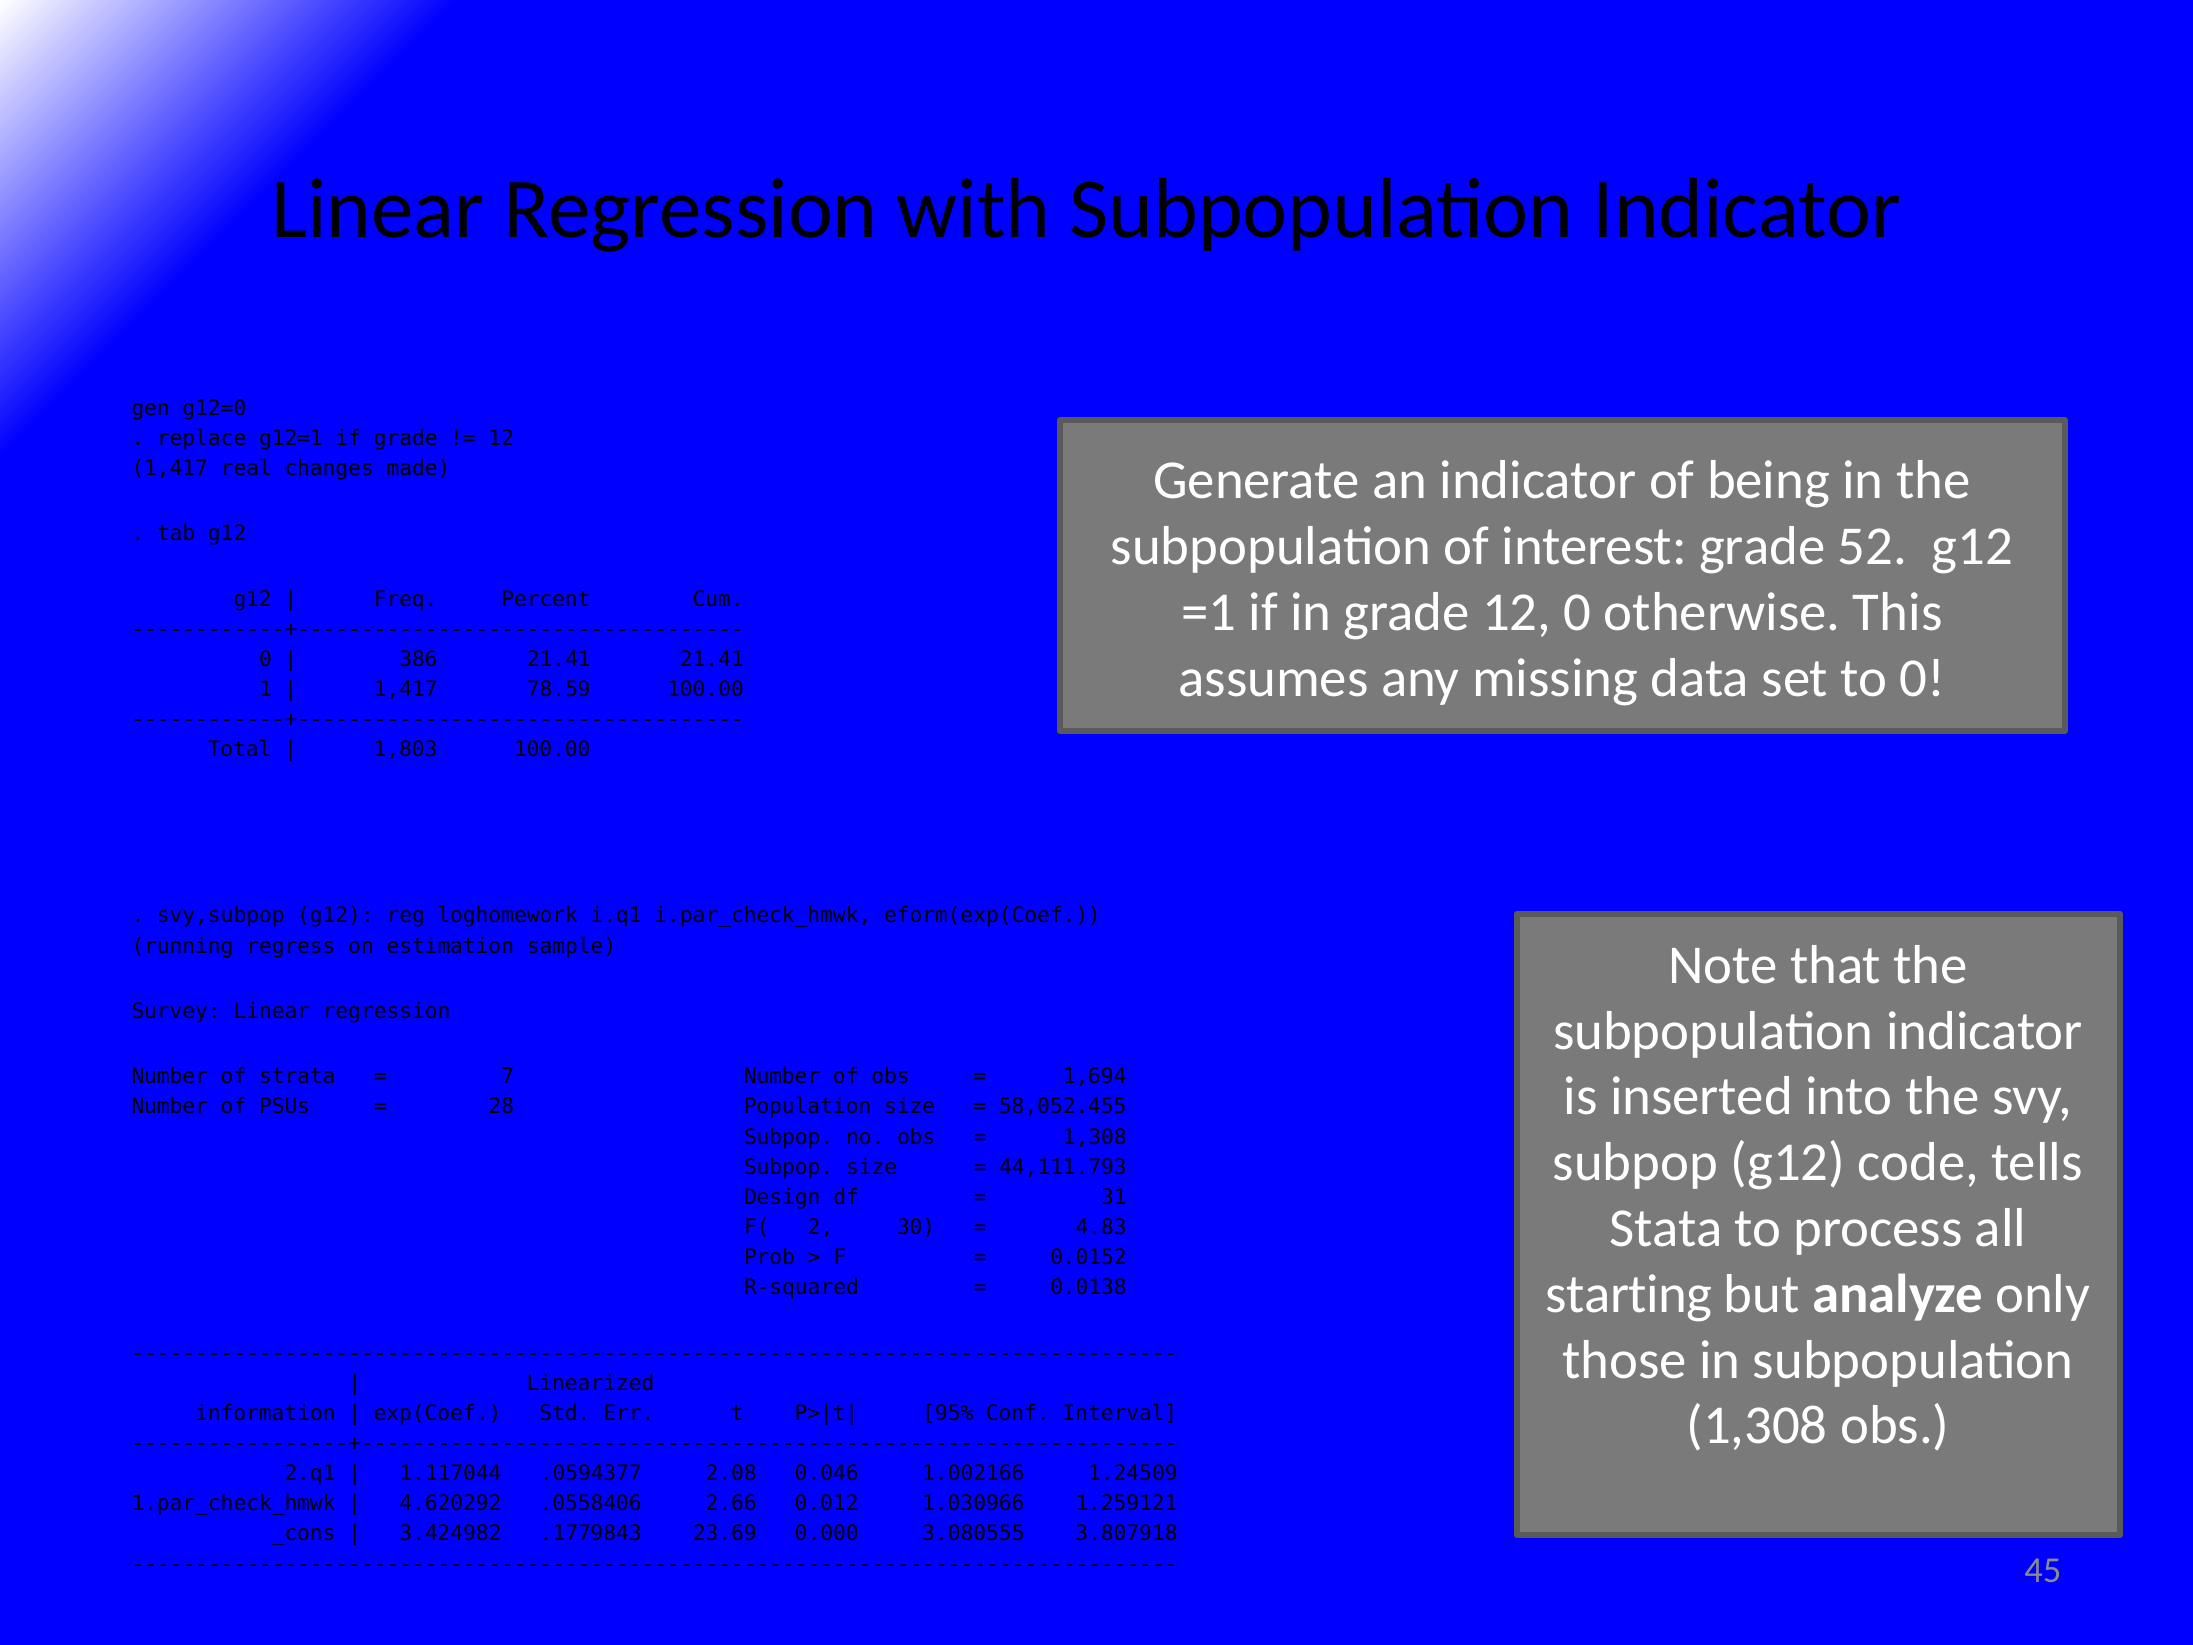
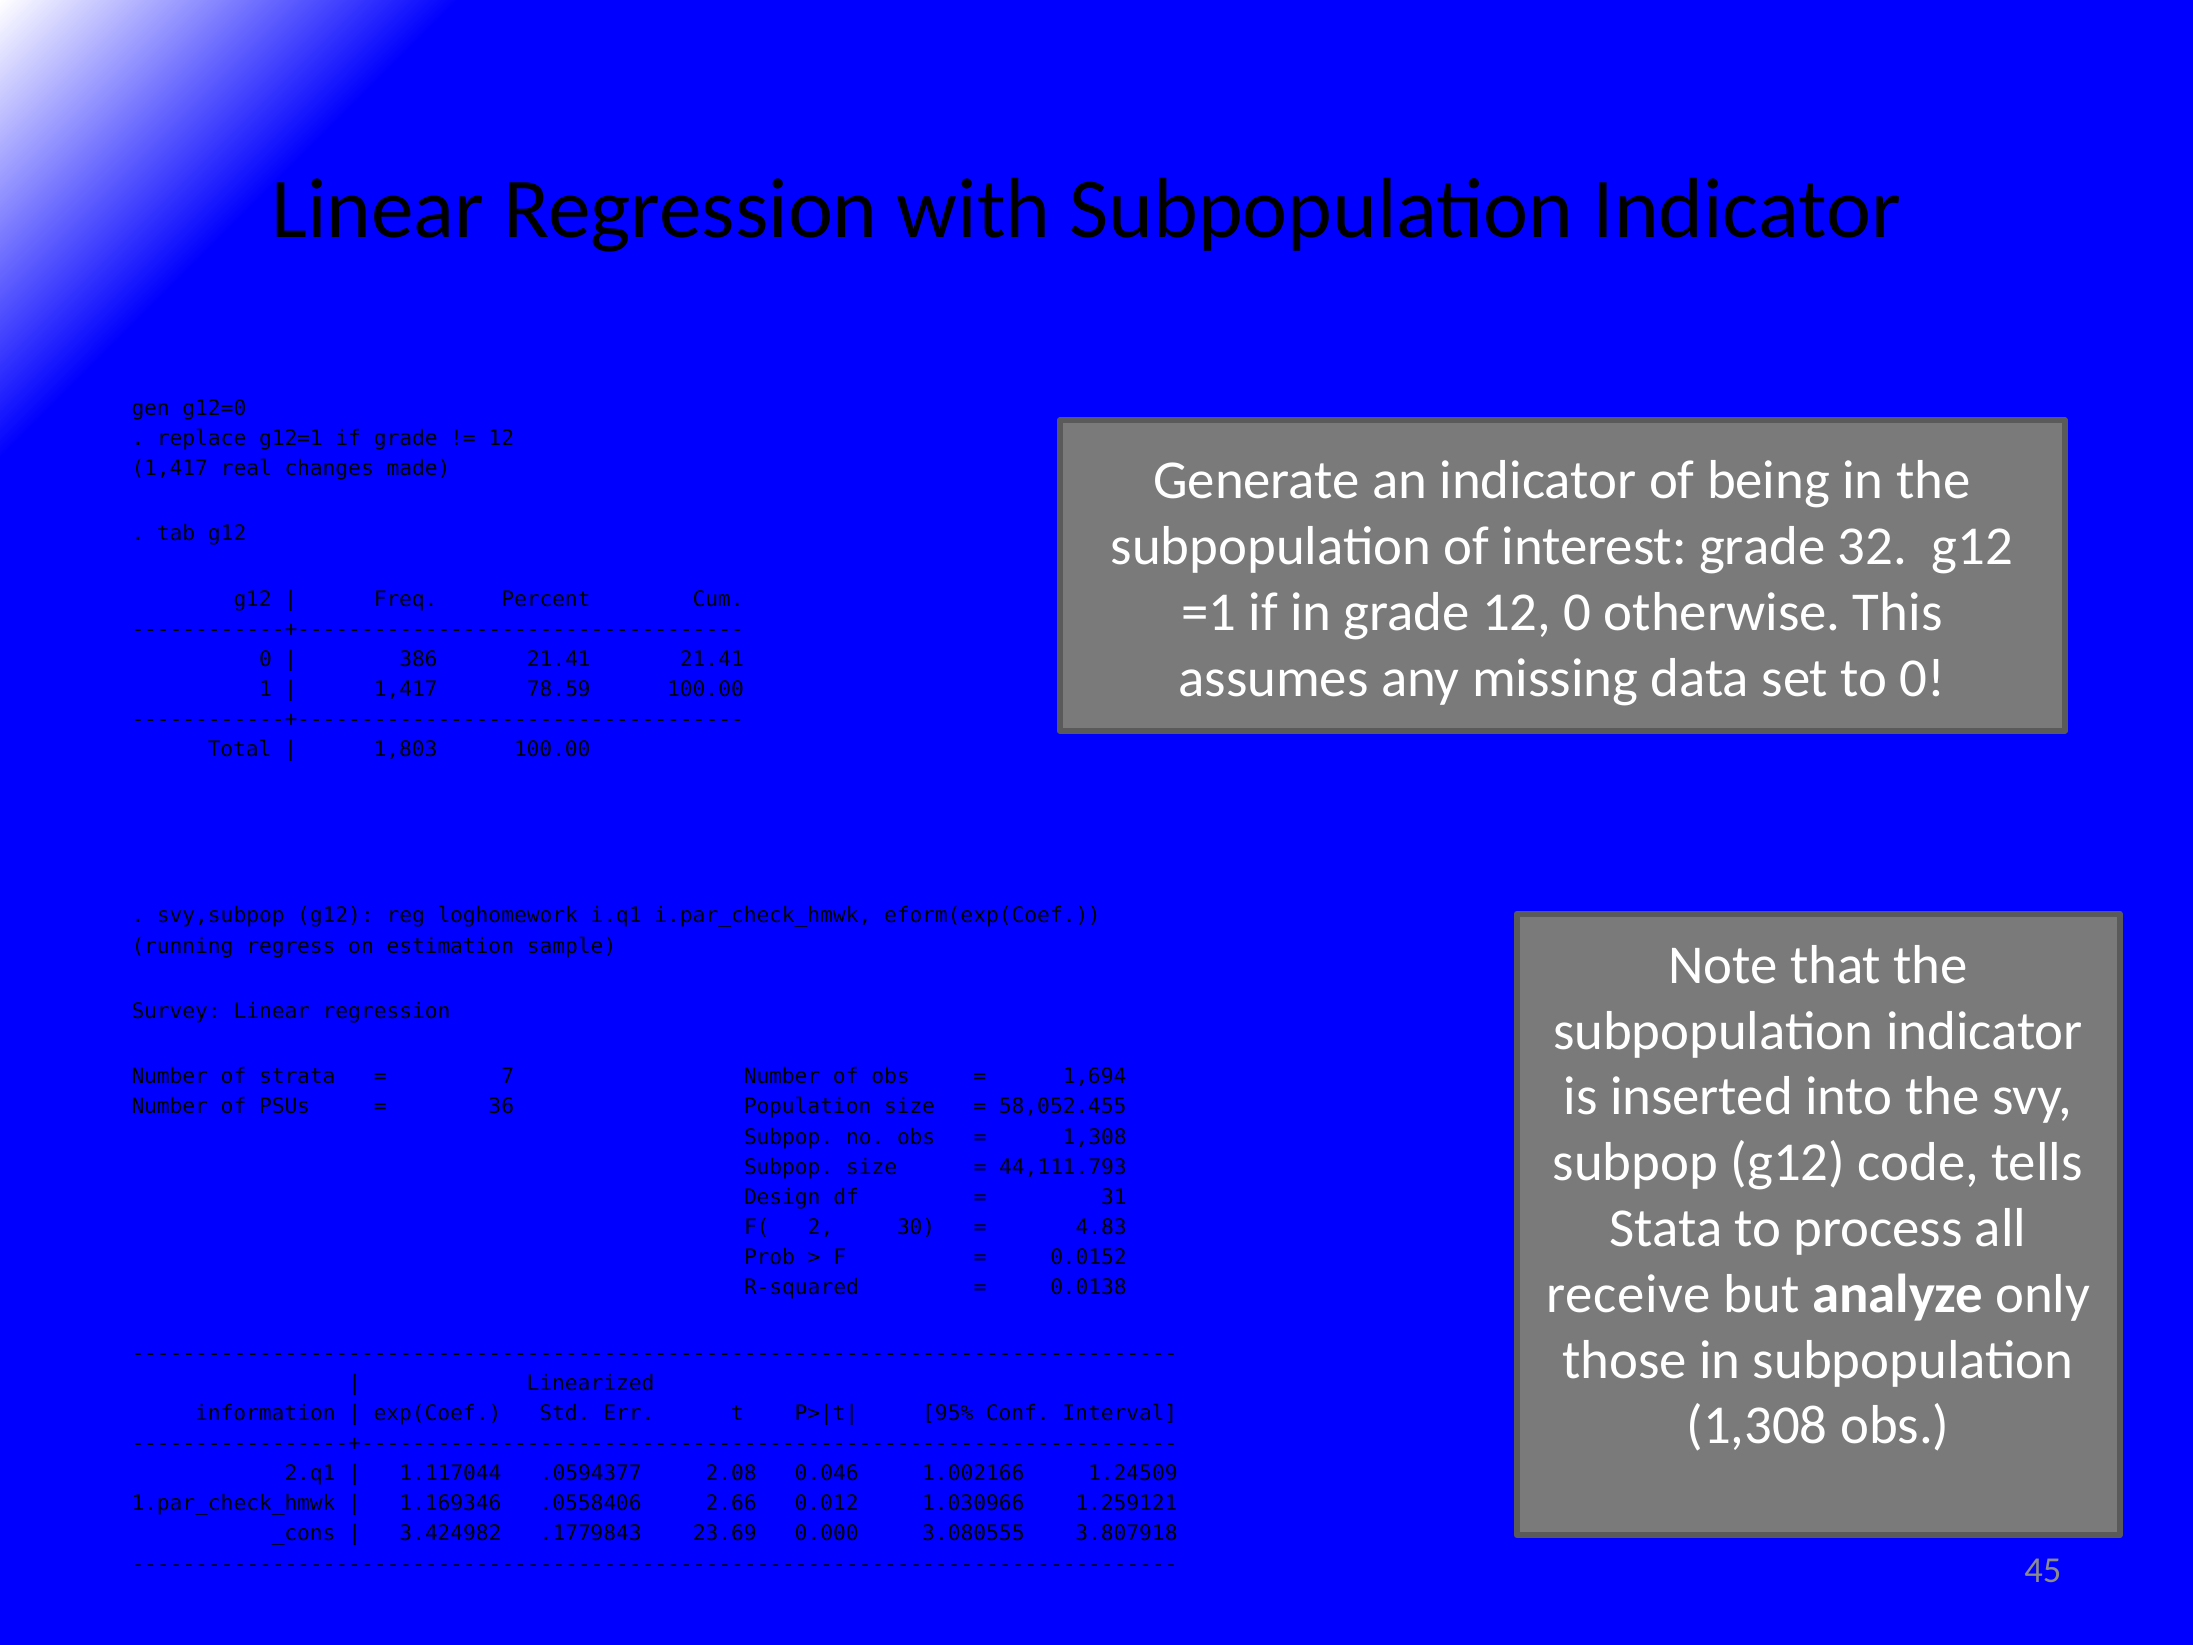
52: 52 -> 32 (1873, 546)
28: 28 -> 36 (501, 1107)
starting: starting -> receive (1629, 1294)
4.620292: 4.620292 -> 1.169346 (450, 1504)
